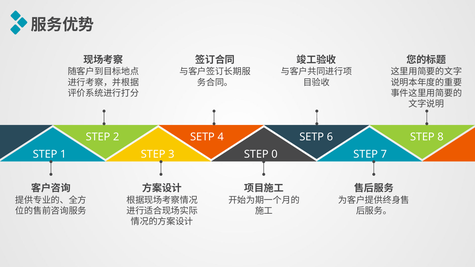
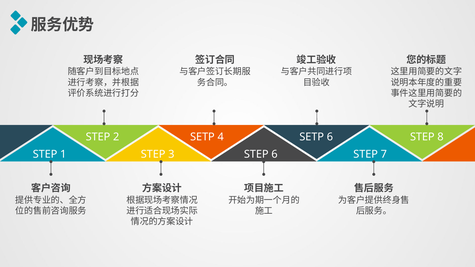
STEP 0: 0 -> 6 (274, 154)
